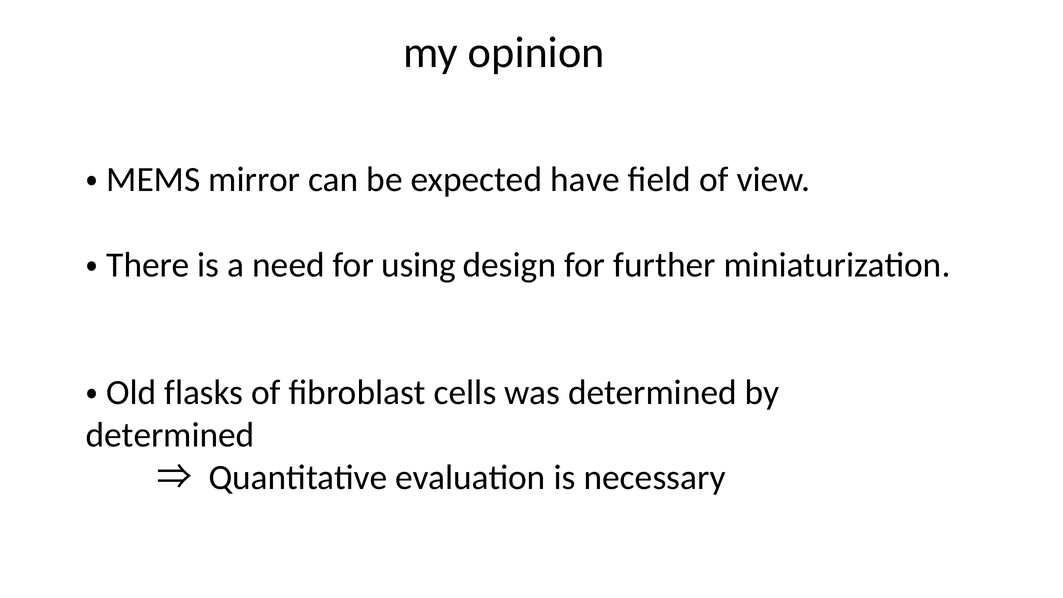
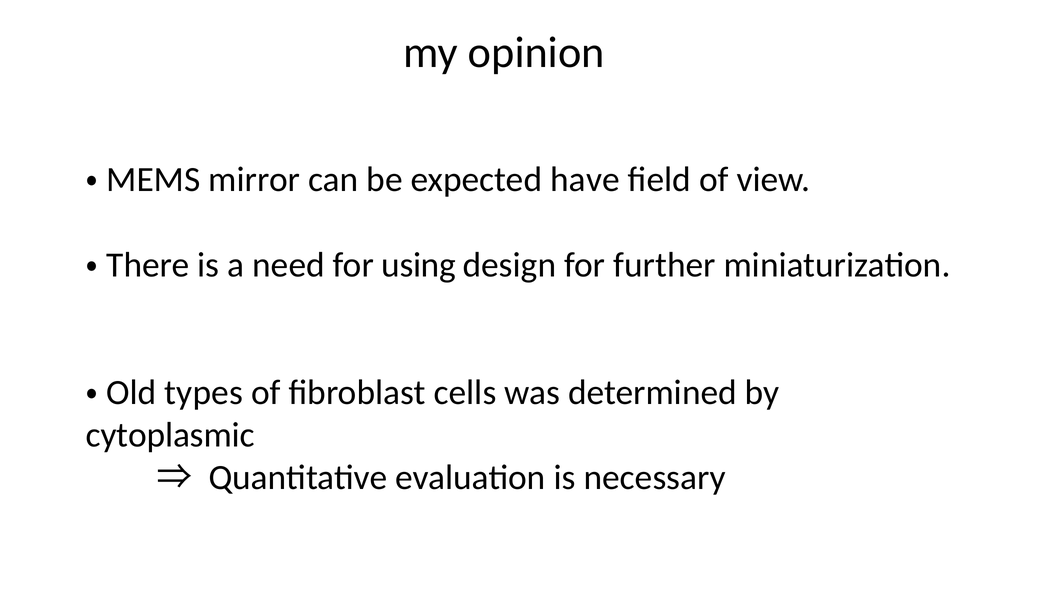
flasks: flasks -> types (204, 392)
determined: determined -> cytoplasmic (170, 435)
